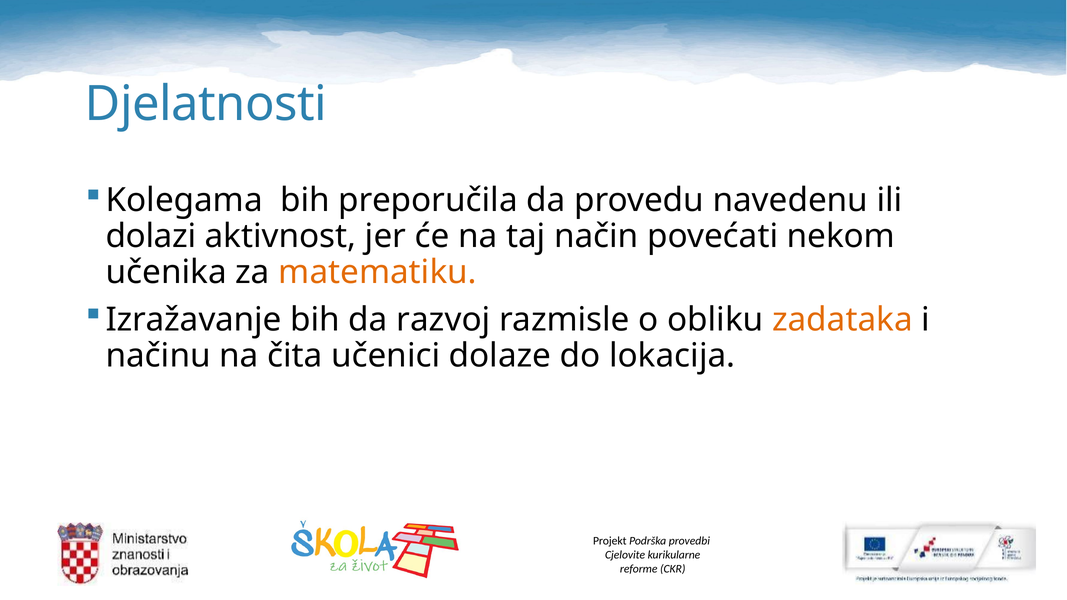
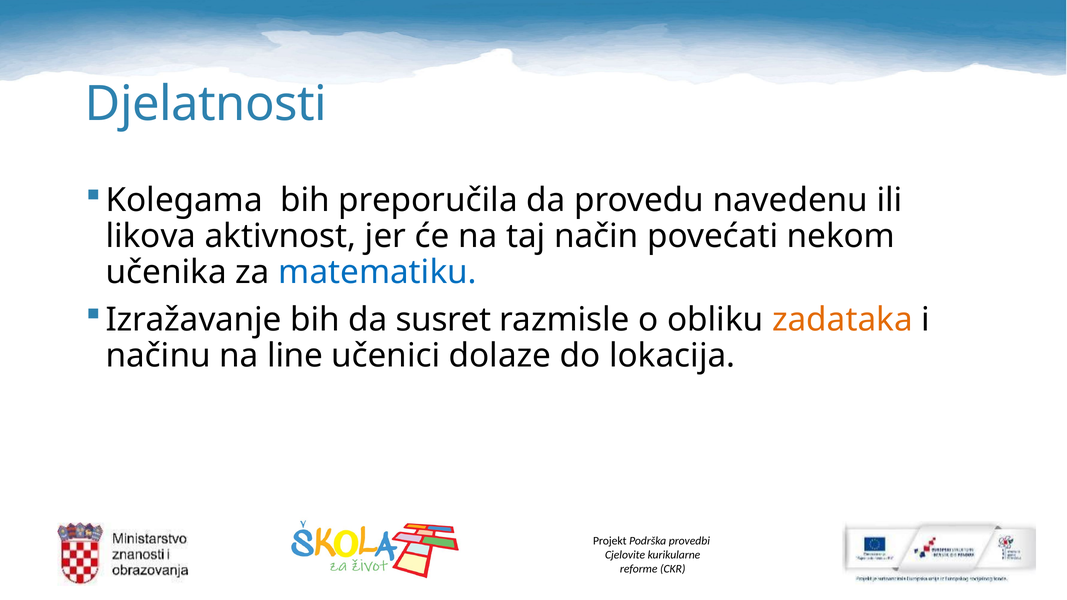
dolazi: dolazi -> likova (151, 237)
matematiku colour: orange -> blue (378, 273)
razvoj: razvoj -> susret (444, 320)
čita: čita -> line (295, 356)
